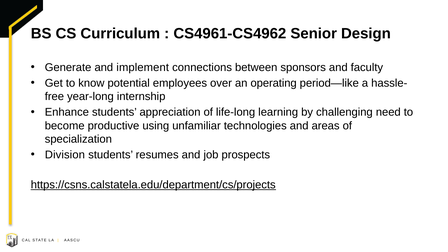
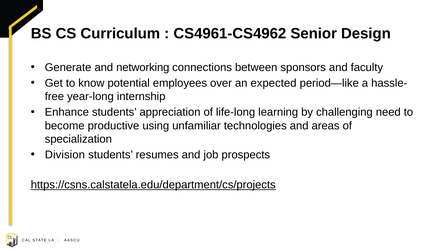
implement: implement -> networking (143, 67)
operating: operating -> expected (274, 83)
